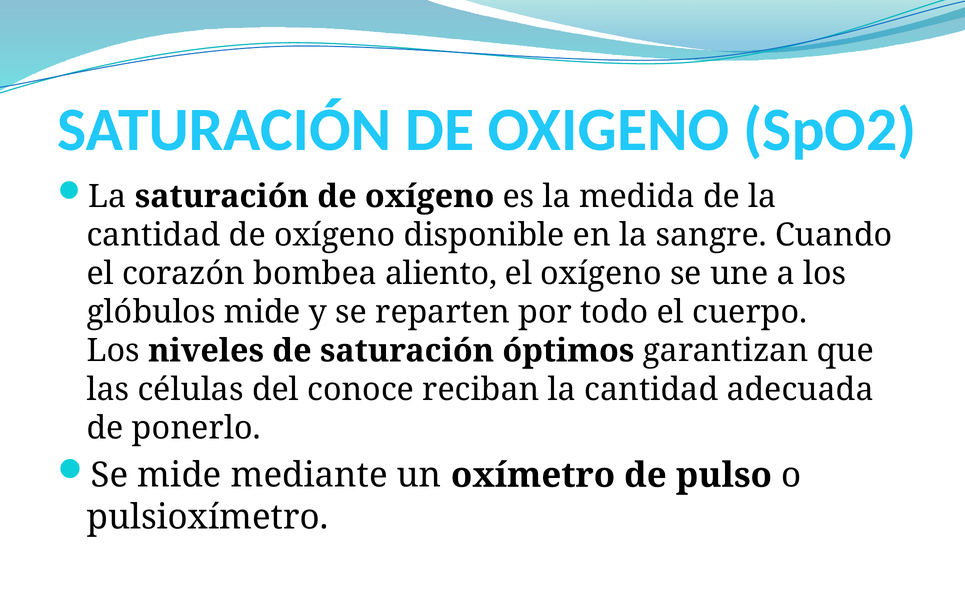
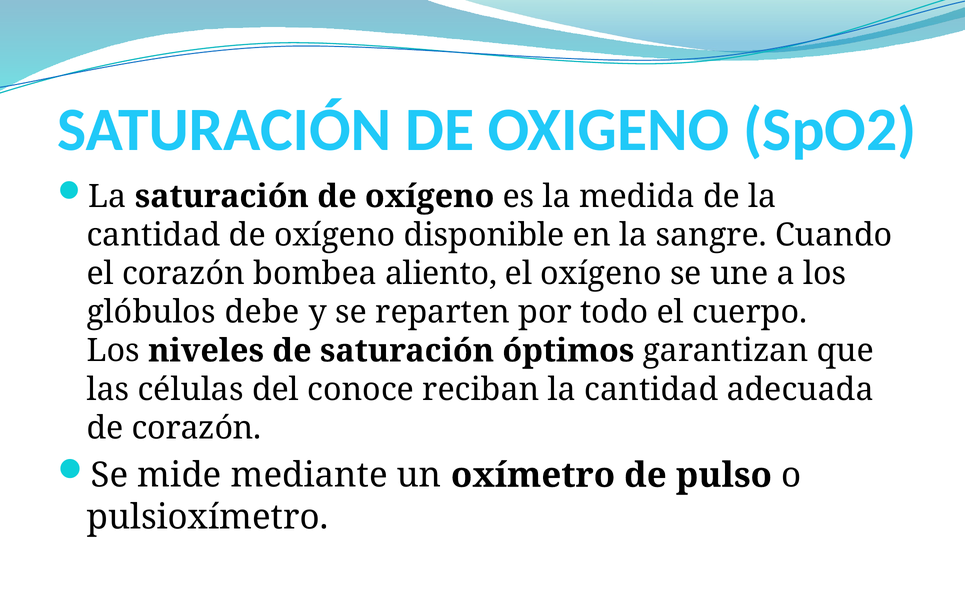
glóbulos mide: mide -> debe (262, 312)
de ponerlo: ponerlo -> corazón (197, 428)
